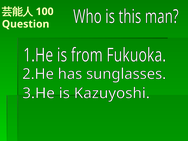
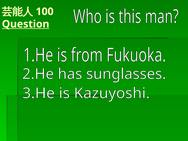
Question underline: none -> present (26, 24)
